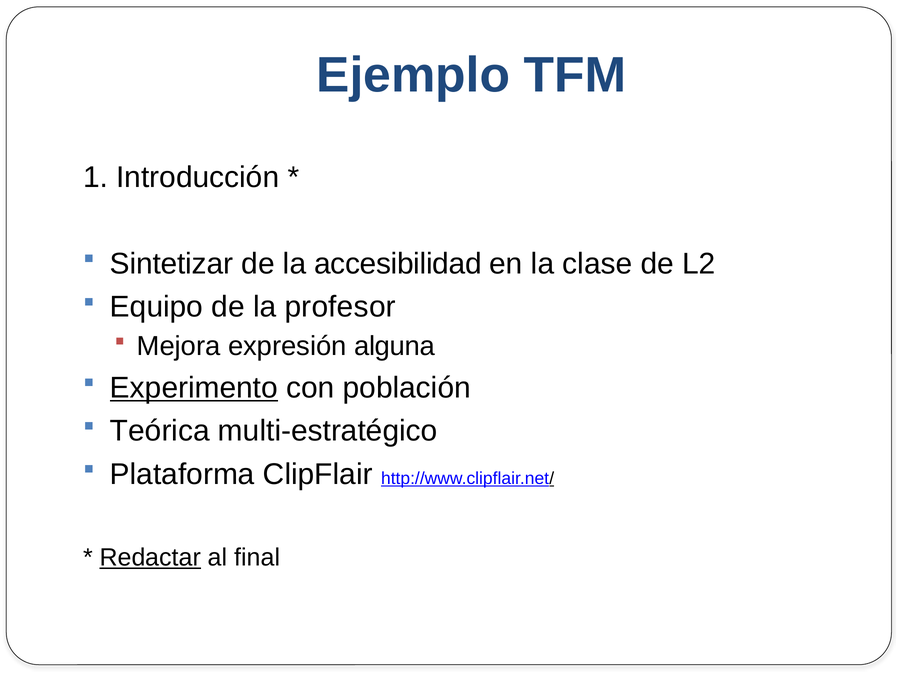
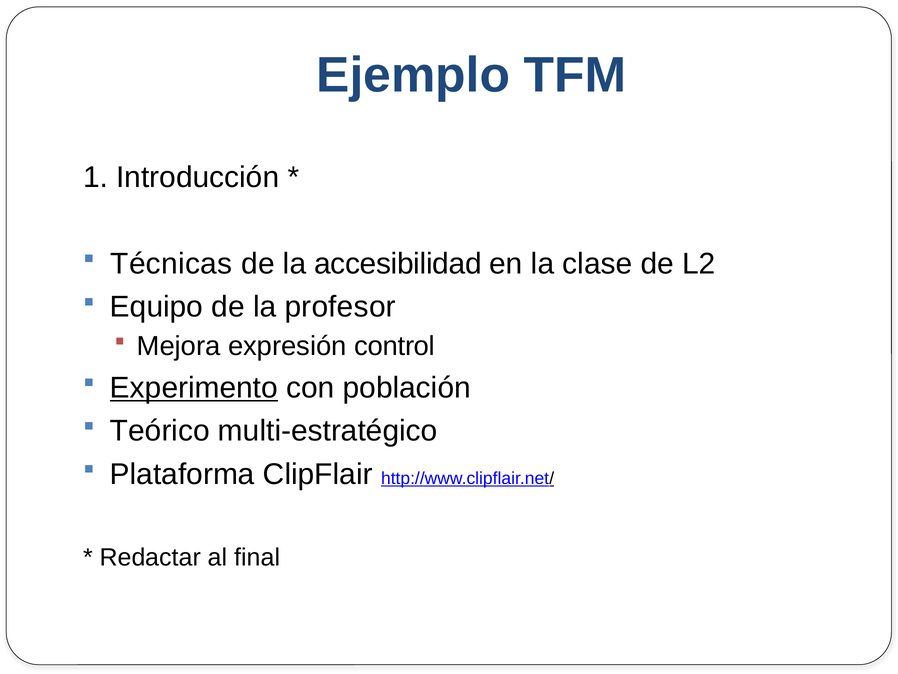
Sintetizar: Sintetizar -> Técnicas (171, 264)
alguna: alguna -> control (395, 346)
Teórica: Teórica -> Teórico (160, 431)
Redactar underline: present -> none (150, 557)
